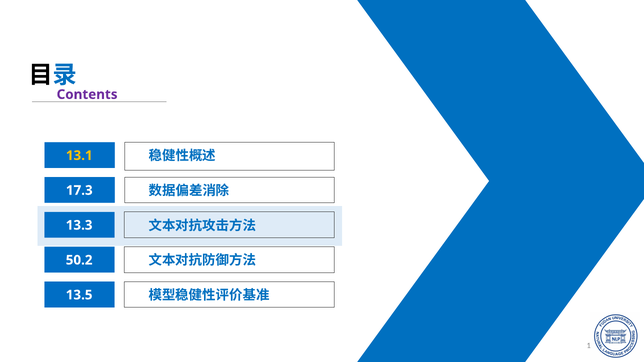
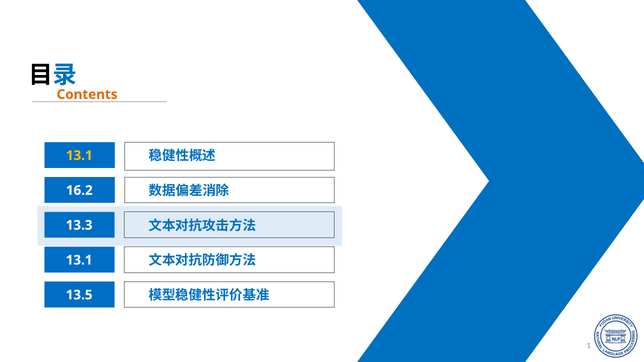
Contents colour: purple -> orange (87, 95)
17.3: 17.3 -> 16.2 (79, 190)
50.2: 50.2 -> 13.1 (79, 260)
